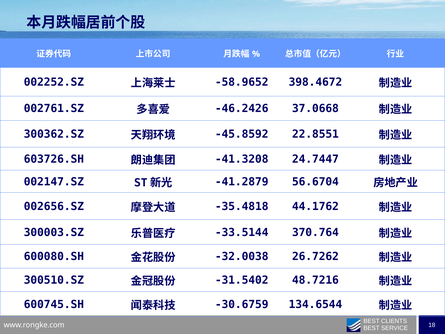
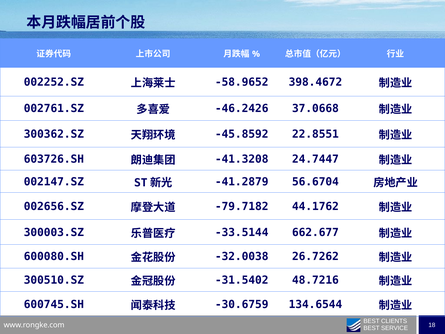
-35.4818: -35.4818 -> -79.7182 (242, 206)
370.764: 370.764 -> 662.677 (315, 232)
